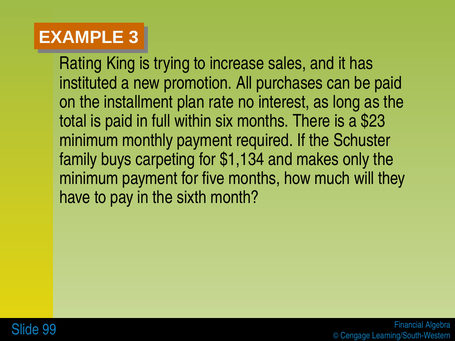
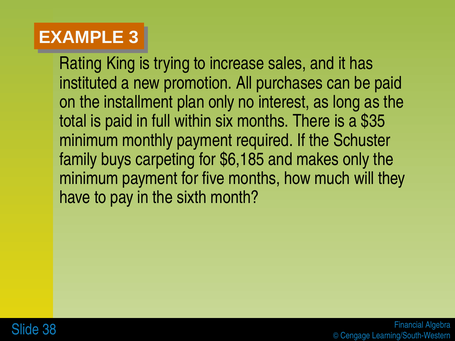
plan rate: rate -> only (221, 102)
$23: $23 -> $35 (373, 121)
$1,134: $1,134 -> $6,185 (242, 159)
99: 99 -> 38 (49, 330)
